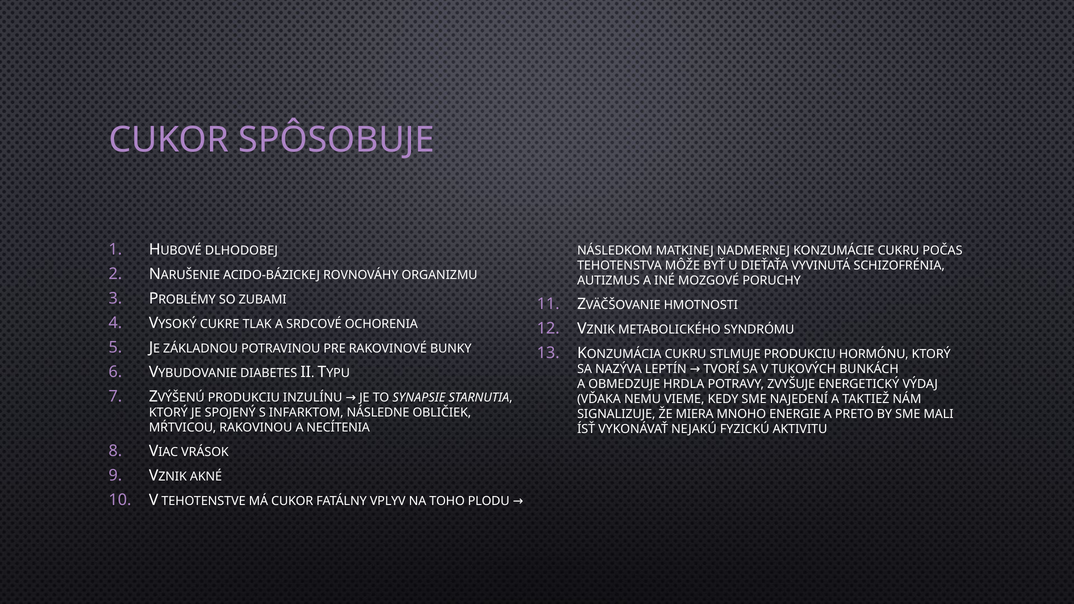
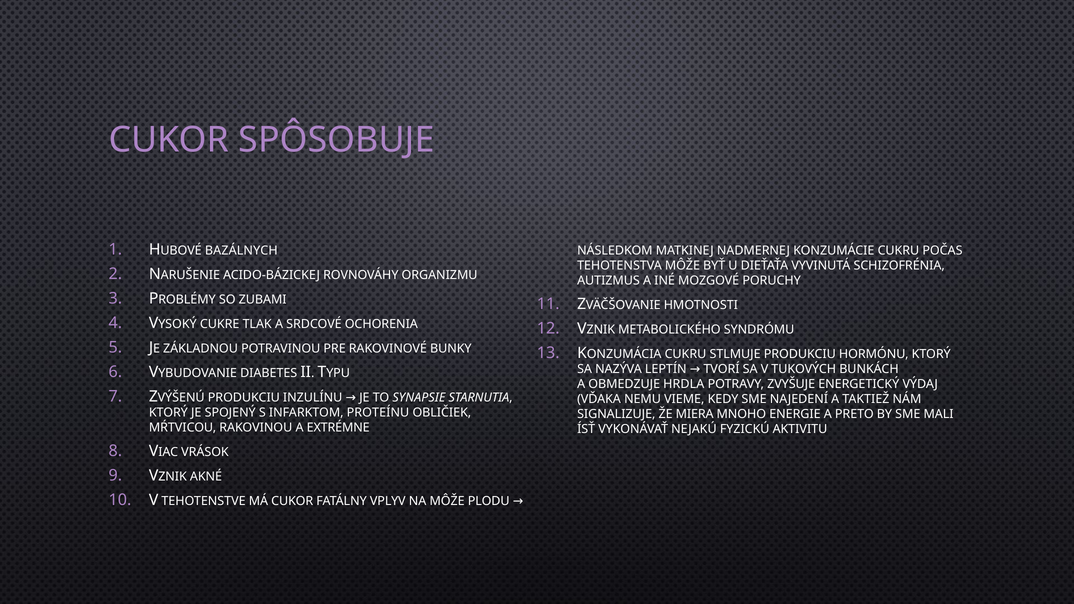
DLHODOBEJ: DLHODOBEJ -> BAZÁLNYCH (241, 251)
NÁSLEDNE: NÁSLEDNE -> PROTEÍNU (378, 413)
NECÍTENIA: NECÍTENIA -> EXTRÉMNE (338, 428)
NA TOHO: TOHO -> MÔŽE (447, 501)
